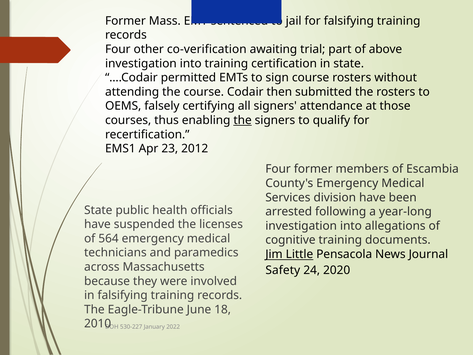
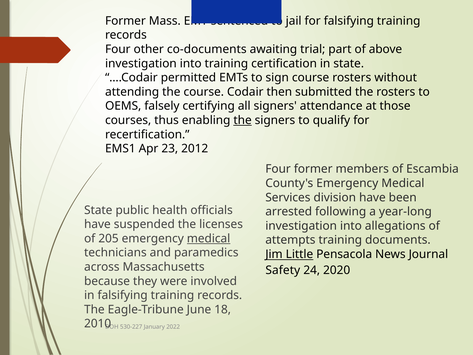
co-verification: co-verification -> co-documents (207, 49)
564: 564 -> 205 (109, 238)
medical underline: none -> present (209, 238)
cognitive: cognitive -> attempts (290, 240)
